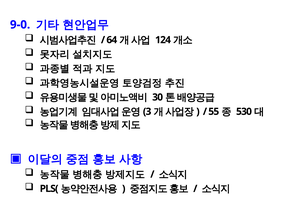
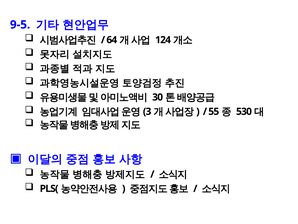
9-0: 9-0 -> 9-5 (20, 25)
